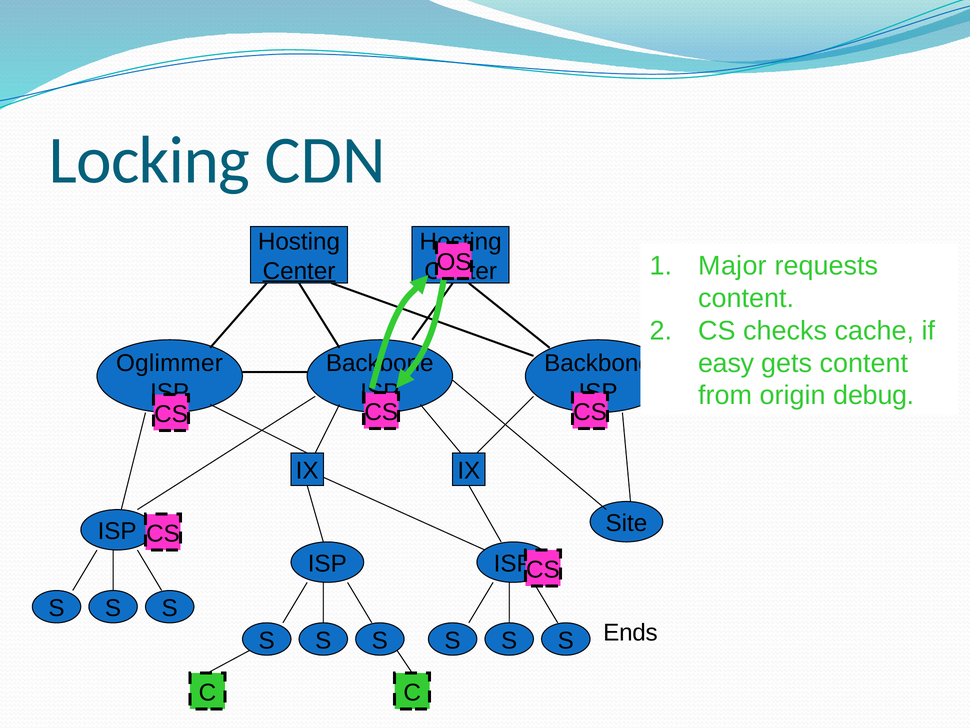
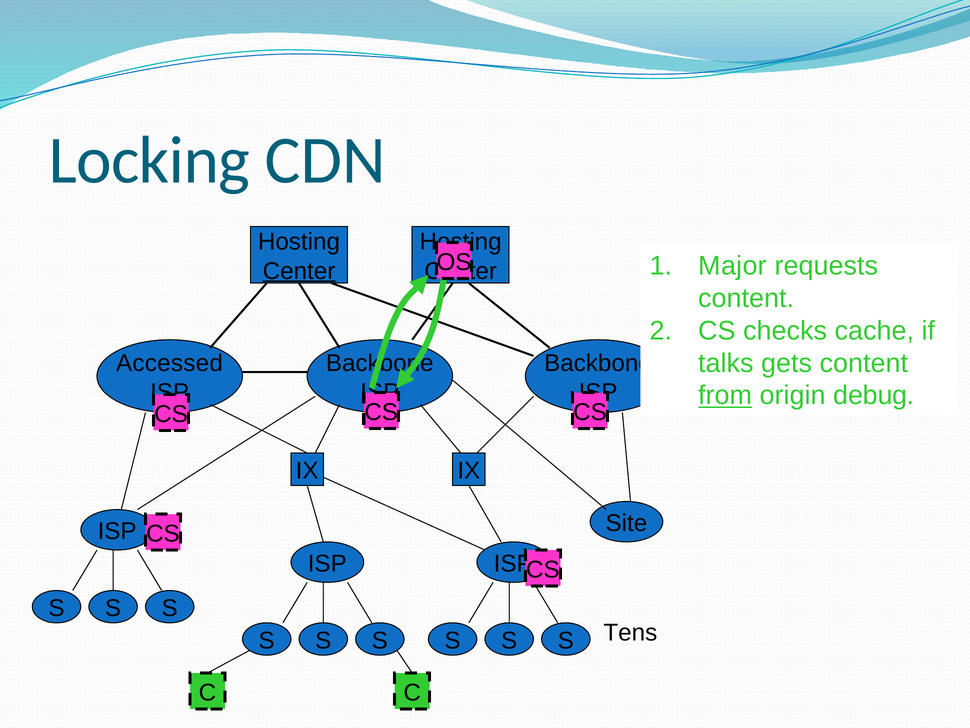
easy: easy -> talks (726, 363)
Oglimmer: Oglimmer -> Accessed (169, 363)
from underline: none -> present (725, 395)
Ends: Ends -> Tens (630, 632)
